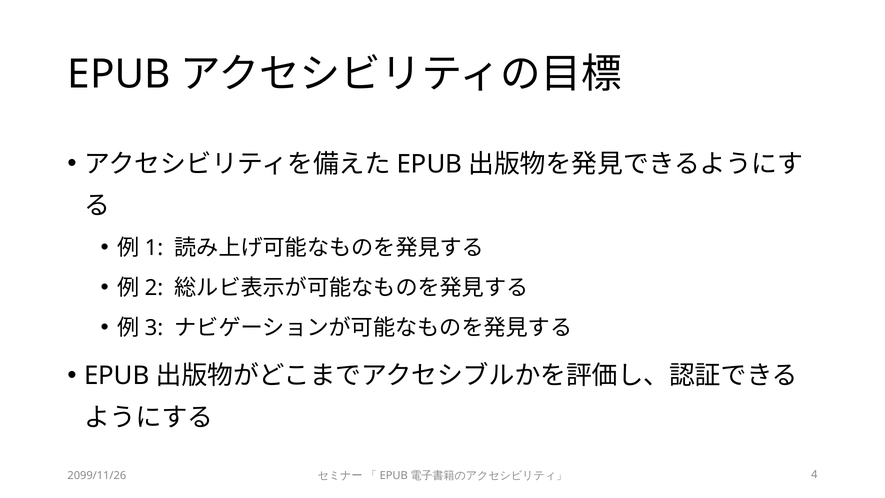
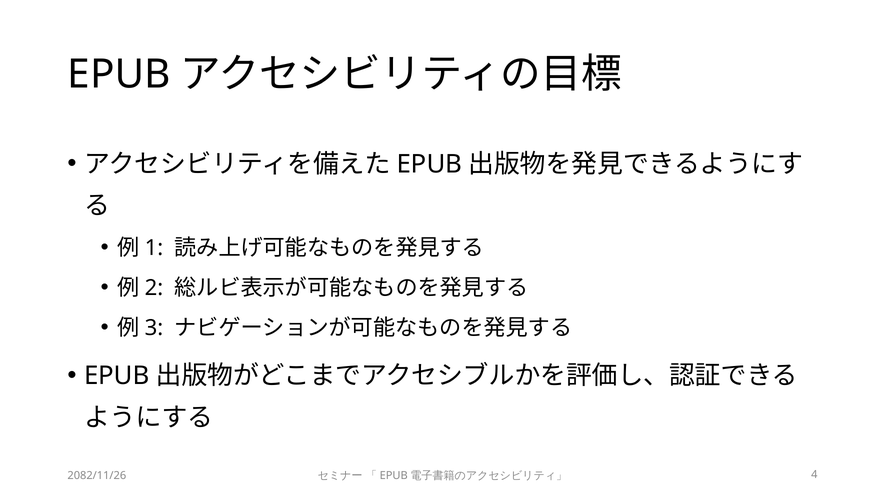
2099/11/26: 2099/11/26 -> 2082/11/26 (97, 475)
